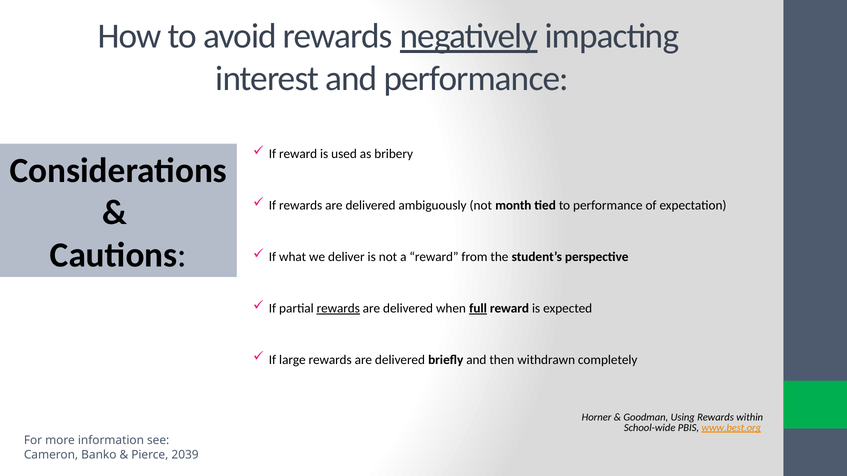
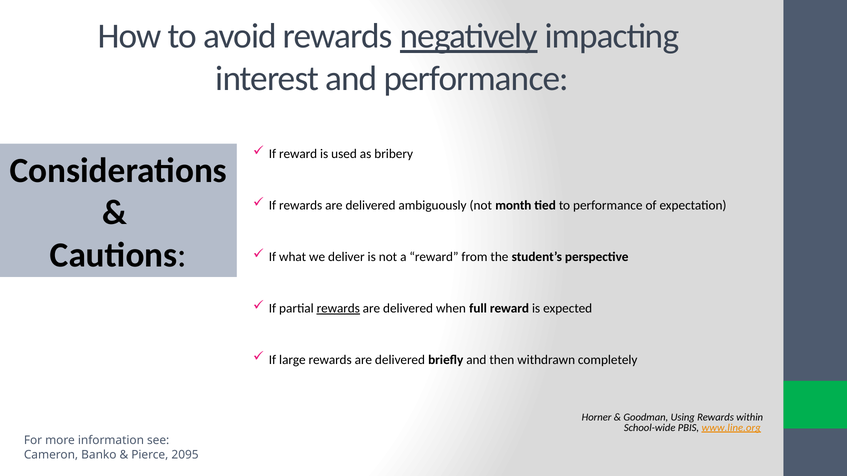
full underline: present -> none (478, 309)
www.best.org: www.best.org -> www.line.org (731, 428)
2039: 2039 -> 2095 (185, 455)
